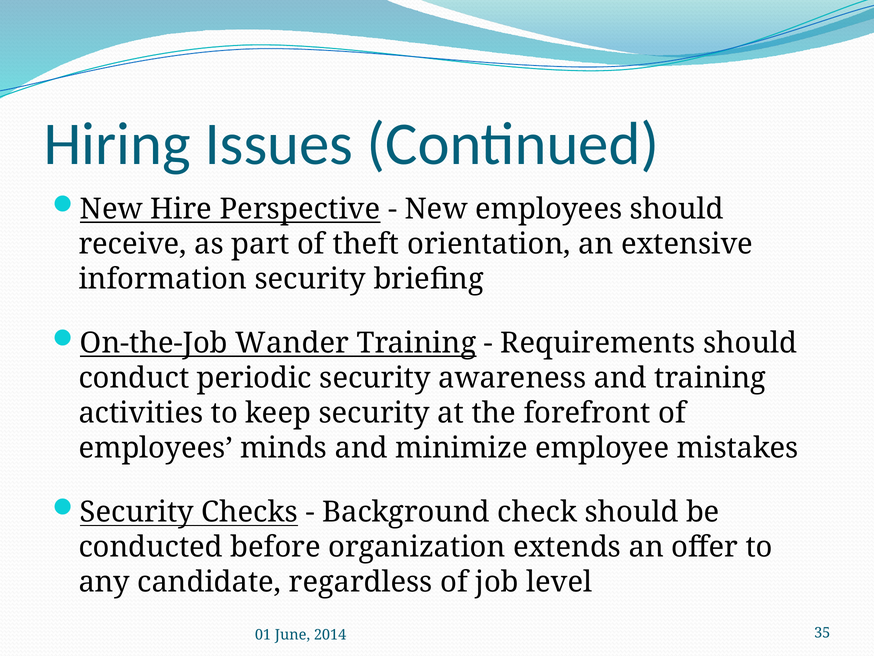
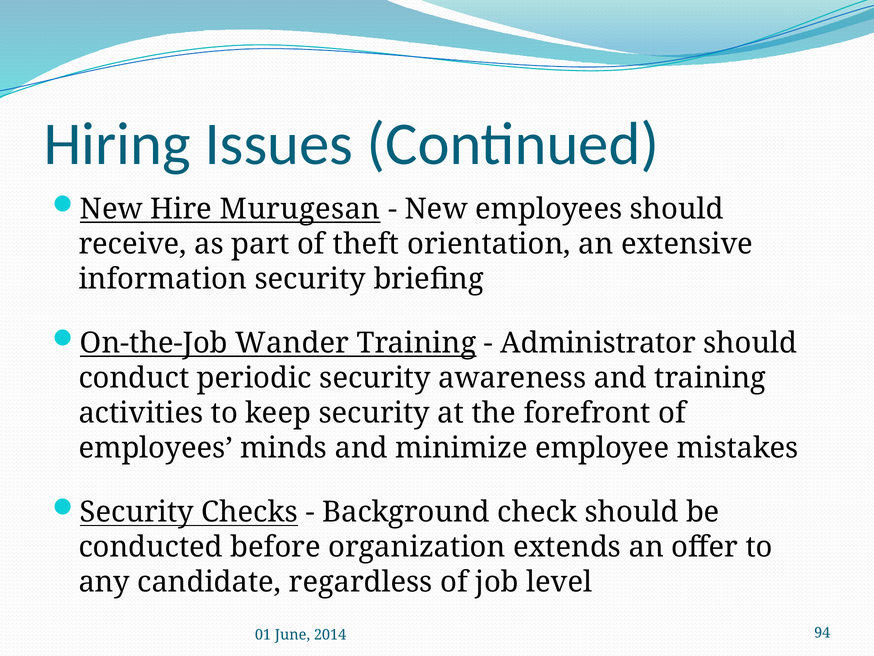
Perspective: Perspective -> Murugesan (300, 209)
Requirements: Requirements -> Administrator (598, 343)
35: 35 -> 94 (822, 632)
